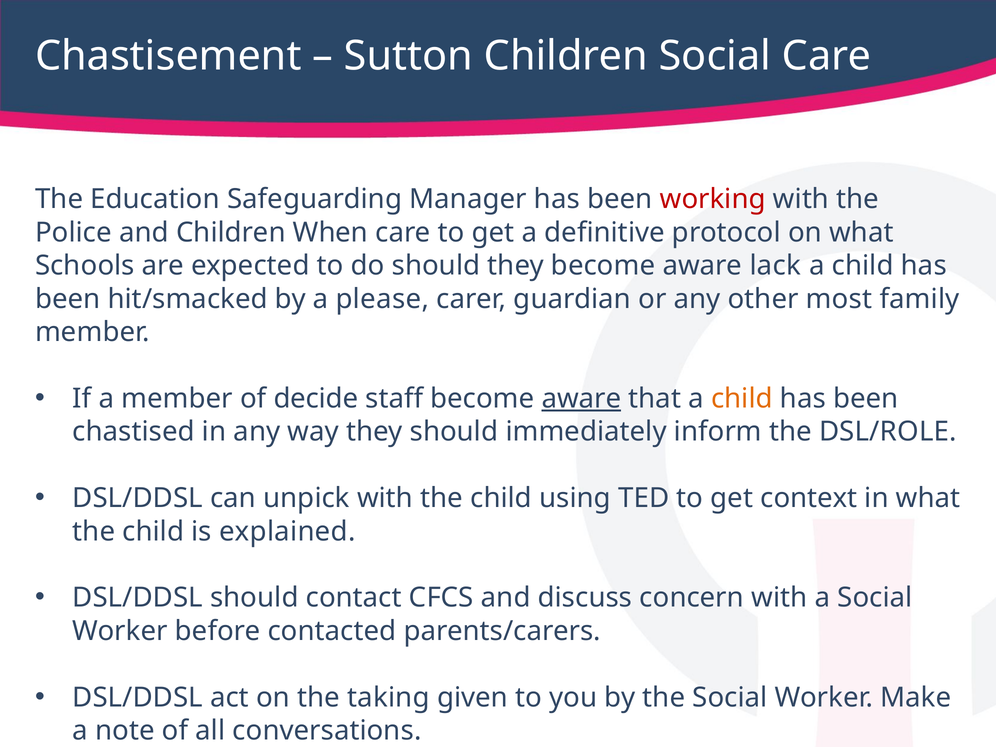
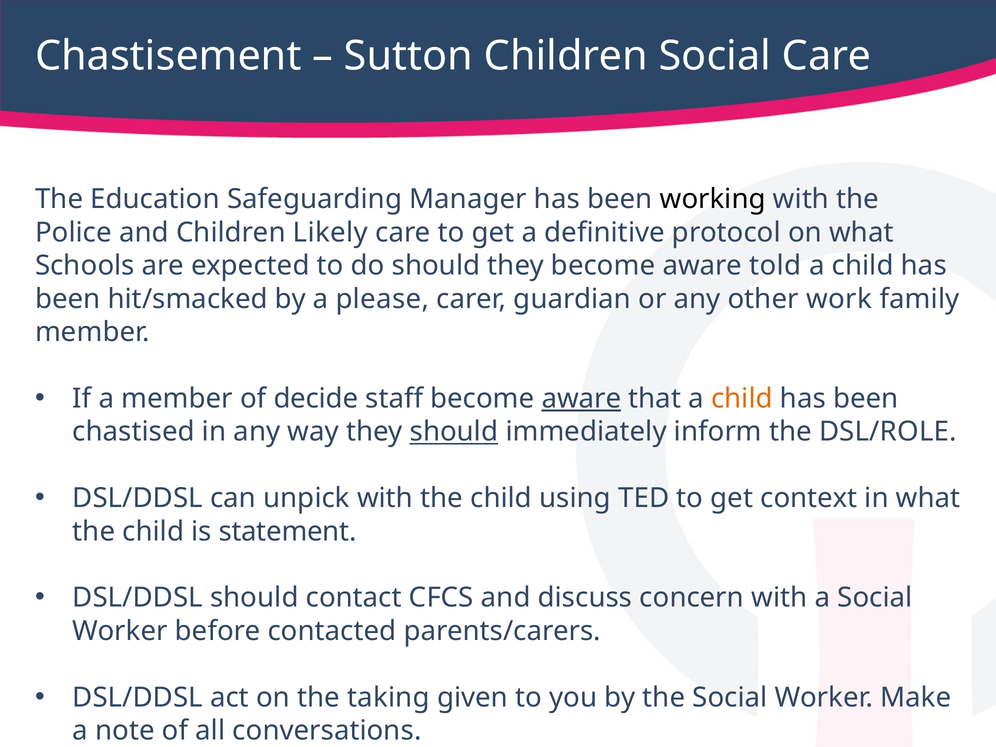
working colour: red -> black (713, 199)
When: When -> Likely (330, 232)
lack: lack -> told (775, 266)
most: most -> work (839, 299)
should underline: none -> present (454, 432)
explained: explained -> statement (288, 531)
